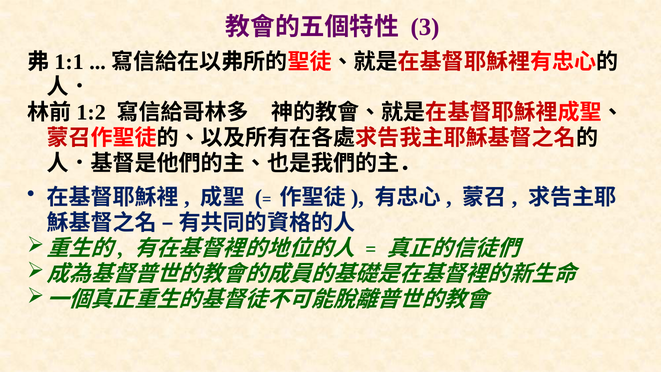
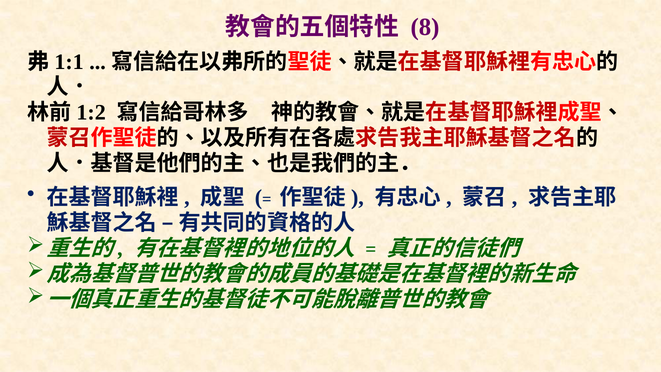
3: 3 -> 8 (425, 27)
